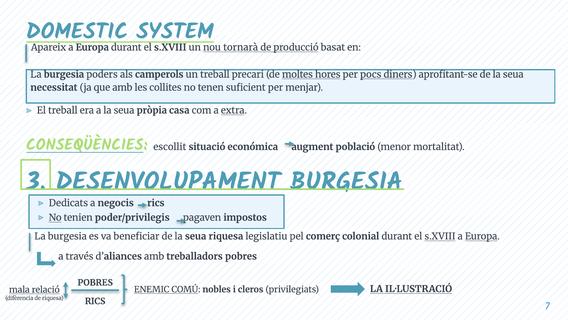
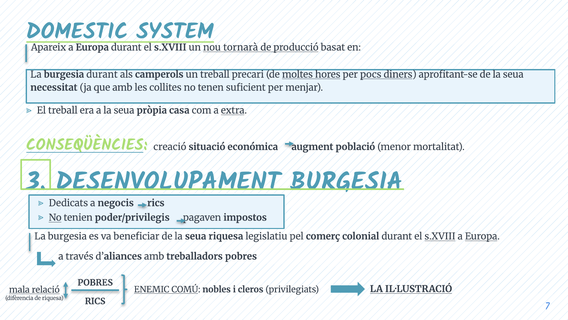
burgesia poders: poders -> durant (102, 74)
escollit: escollit -> creació (170, 147)
